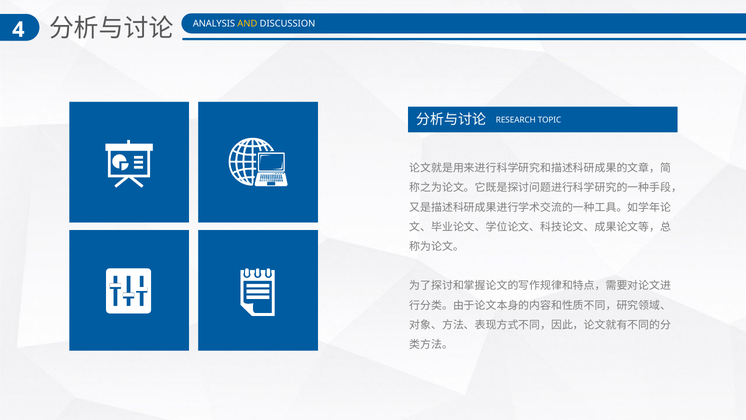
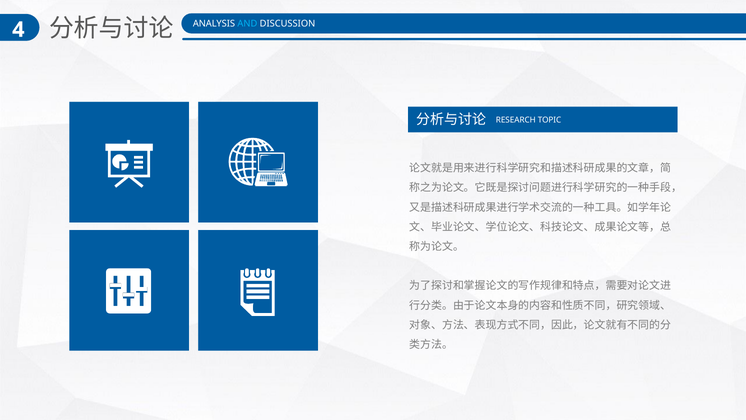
AND colour: yellow -> light blue (247, 24)
